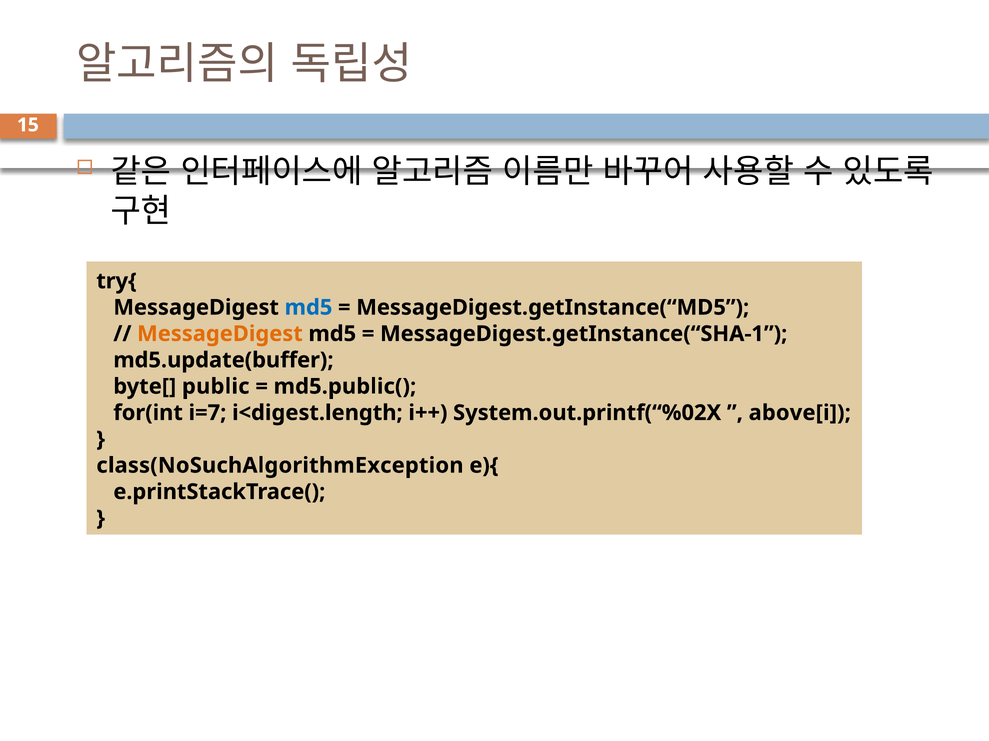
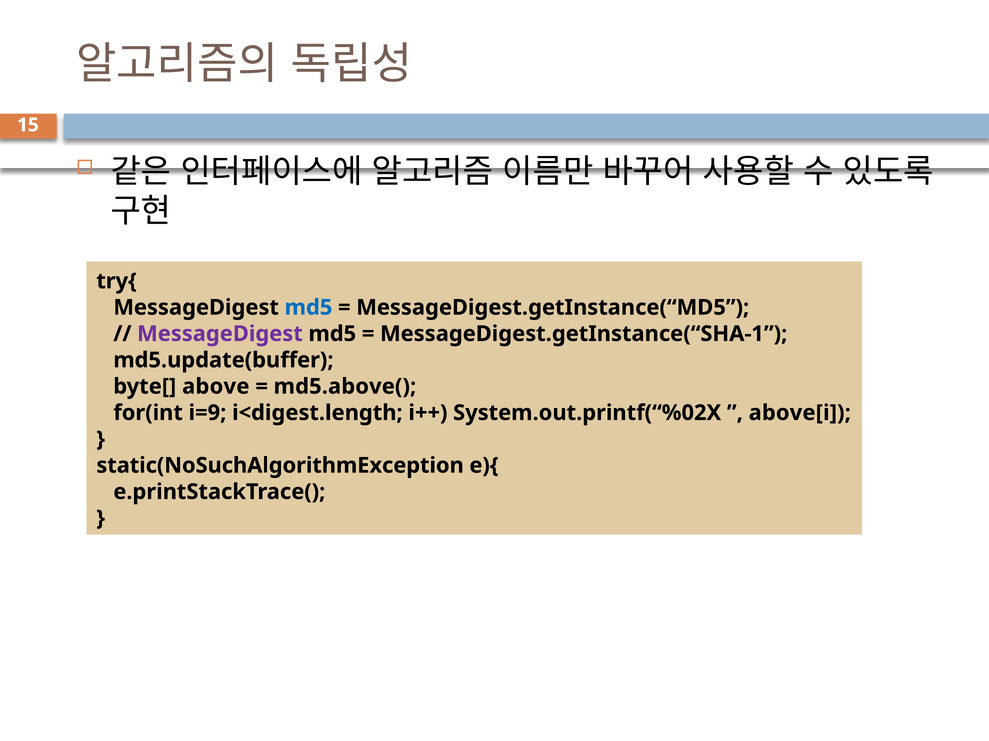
MessageDigest colour: orange -> purple (220, 334)
public: public -> above (216, 387)
md5.public(: md5.public( -> md5.above( (345, 387)
i=7: i=7 -> i=9 (207, 413)
class(NoSuchAlgorithmException: class(NoSuchAlgorithmException -> static(NoSuchAlgorithmException (280, 466)
